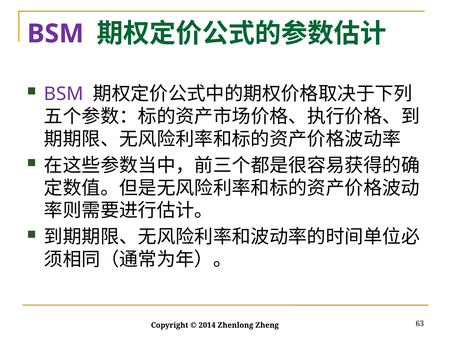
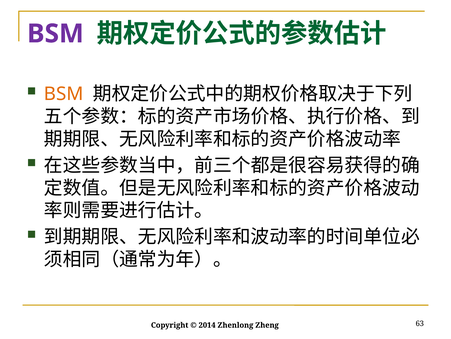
BSM colour: purple -> orange (64, 94)
